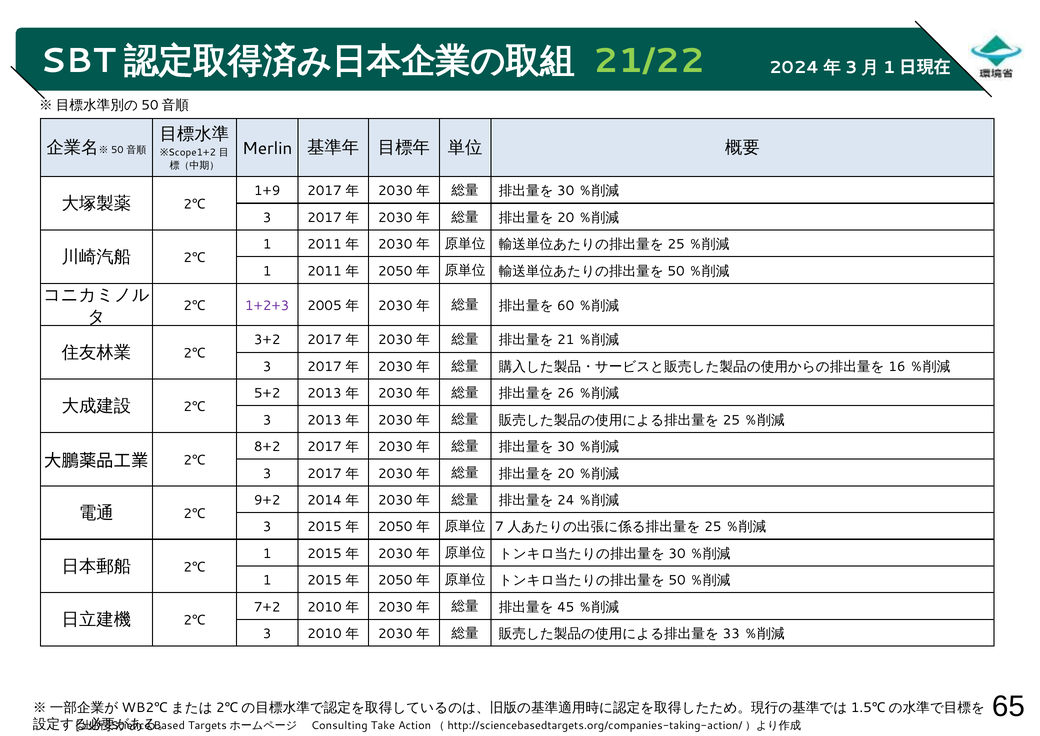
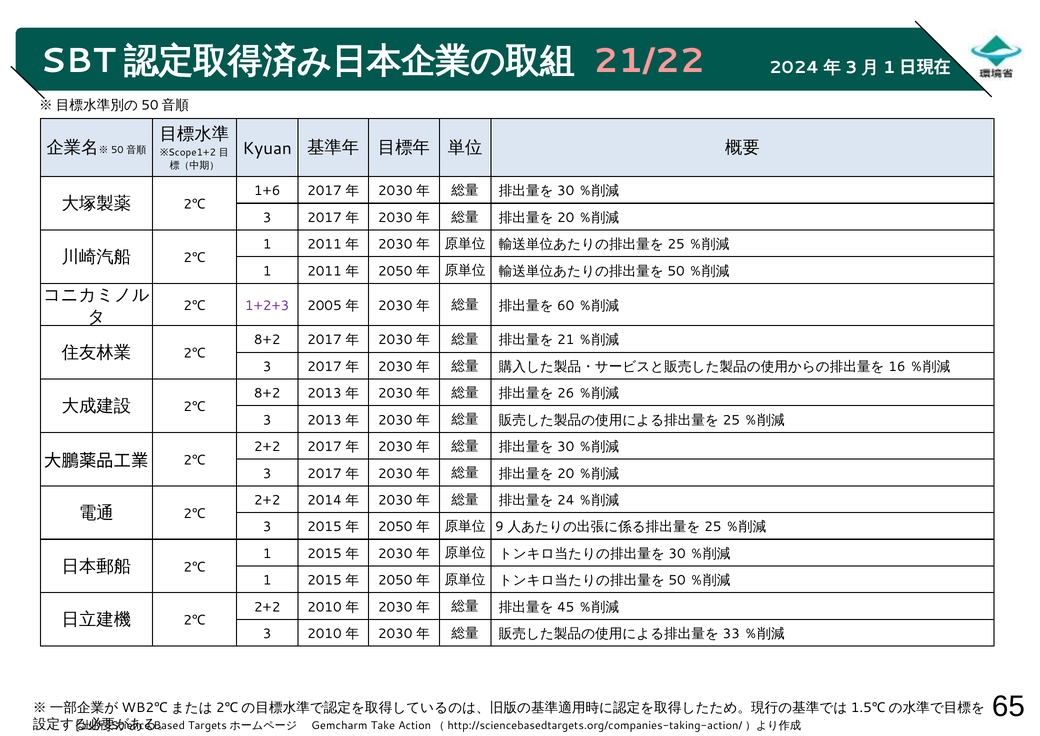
21/22 colour: light green -> pink (649, 61)
Merlin: Merlin -> Kyuan (267, 148)
1+9: 1+9 -> 1+6 (267, 191)
3+2: 3+2 -> 8+2 (267, 340)
5+2: 5+2 -> 8+2 (267, 393)
8+2: 8+2 -> 2+2 (267, 446)
9+2: 9+2 -> 2+2 (267, 500)
7: 7 -> 9 (499, 526)
7+2: 7+2 -> 2+2 (267, 607)
Consulting: Consulting -> Gemcharm (339, 725)
